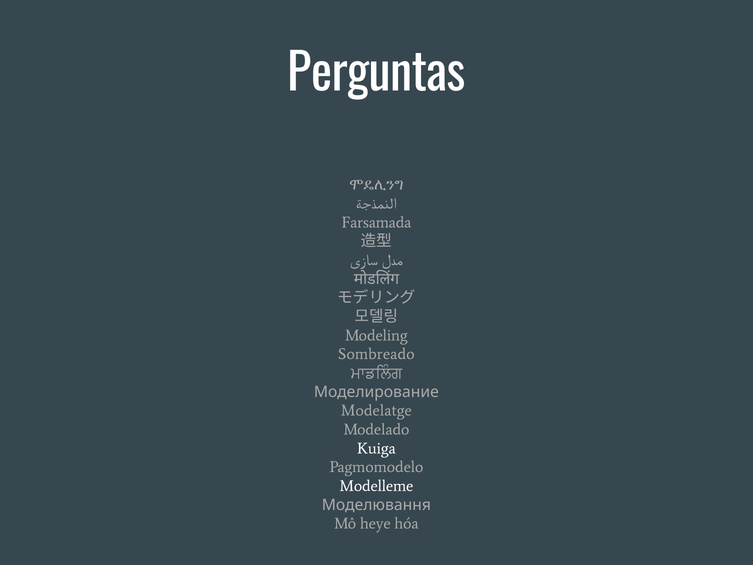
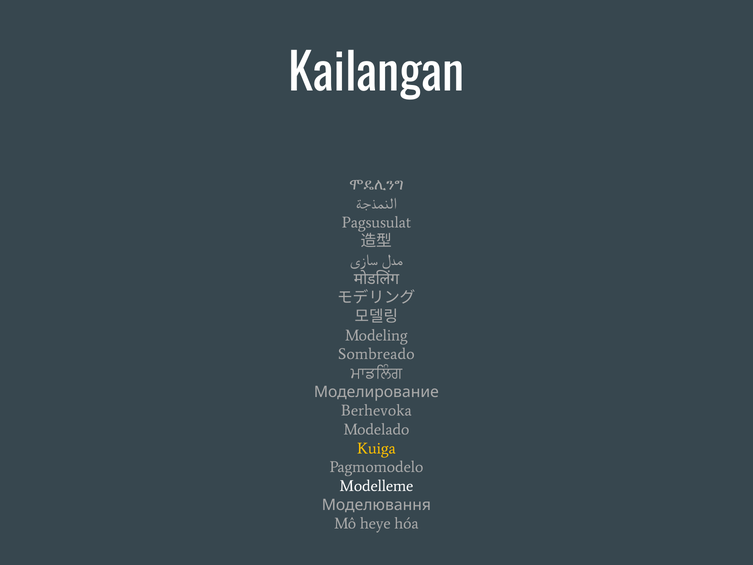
Perguntas: Perguntas -> Kailangan (376, 74)
Farsamada: Farsamada -> Pagsusulat (376, 222)
Modelatge: Modelatge -> Berhevoka (376, 411)
Kuiga colour: white -> yellow (376, 448)
